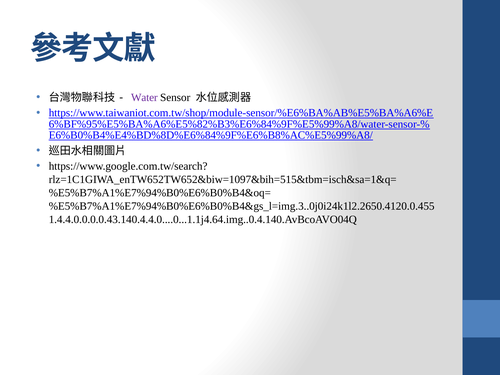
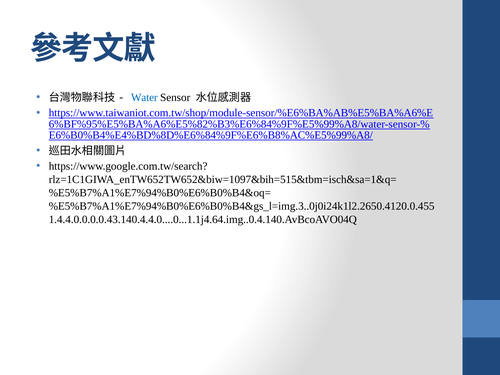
Water colour: purple -> blue (144, 97)
